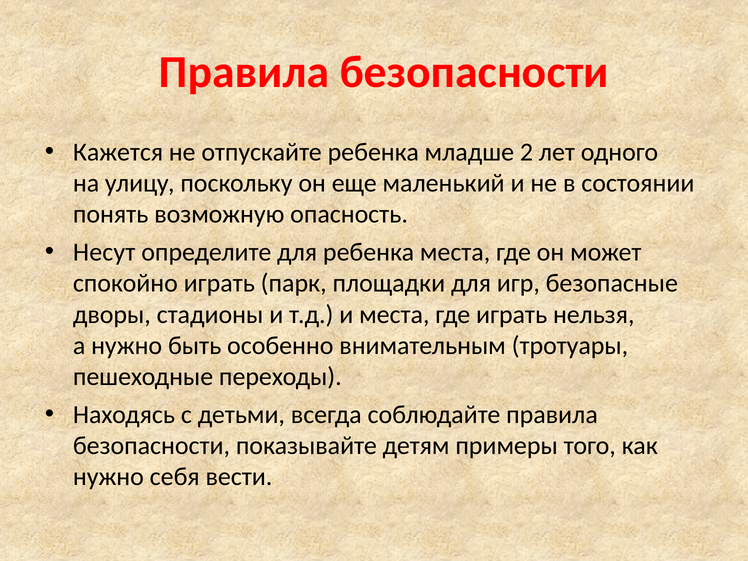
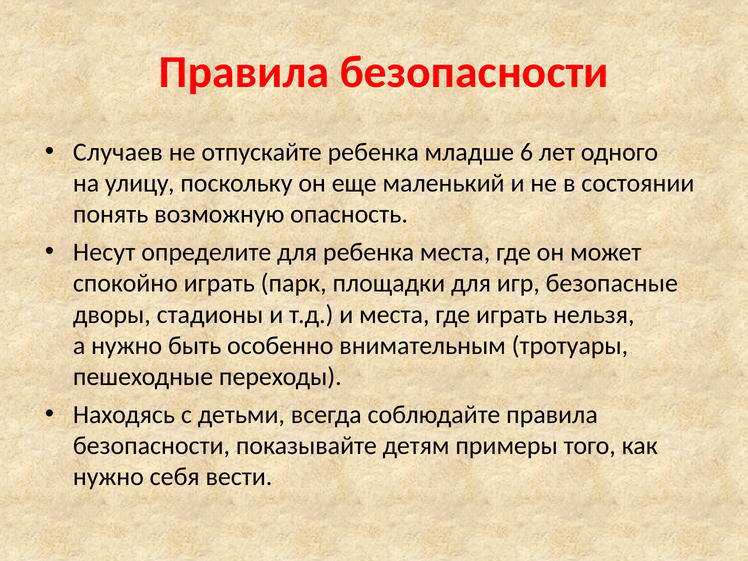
Кажется: Кажется -> Случаев (118, 152)
2: 2 -> 6 (527, 152)
